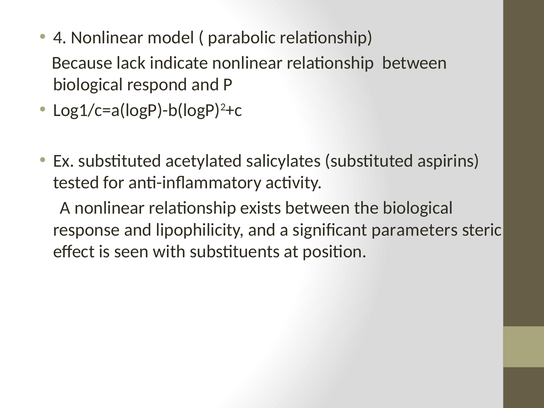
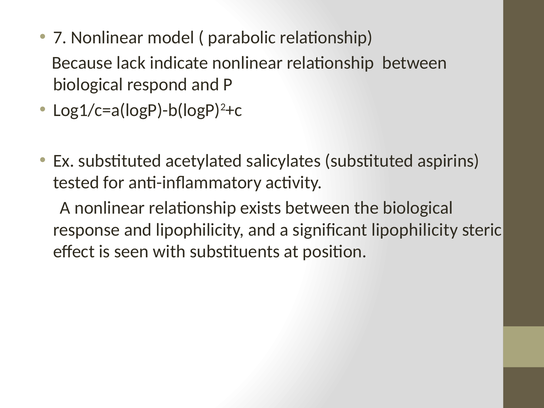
4: 4 -> 7 (60, 38)
significant parameters: parameters -> lipophilicity (415, 230)
